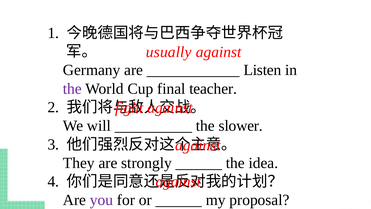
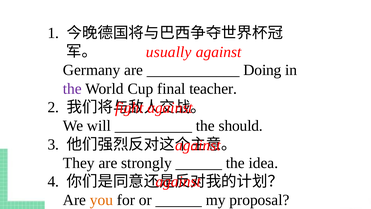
Listen: Listen -> Doing (262, 70)
slower: slower -> should (241, 126)
you colour: purple -> orange (102, 200)
